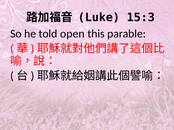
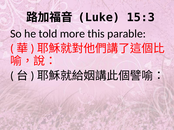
open: open -> more (72, 34)
